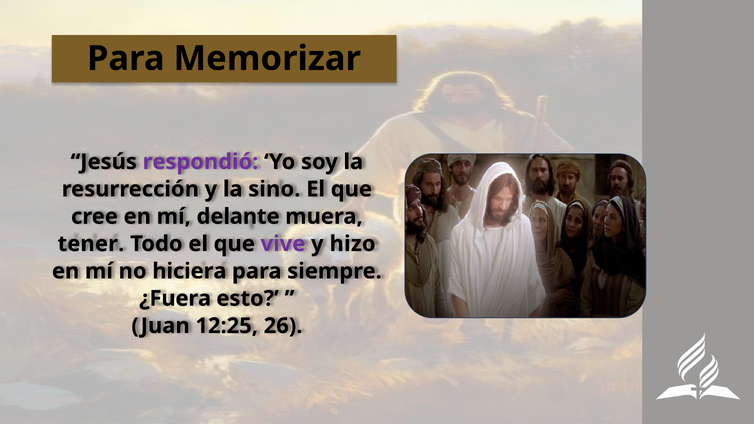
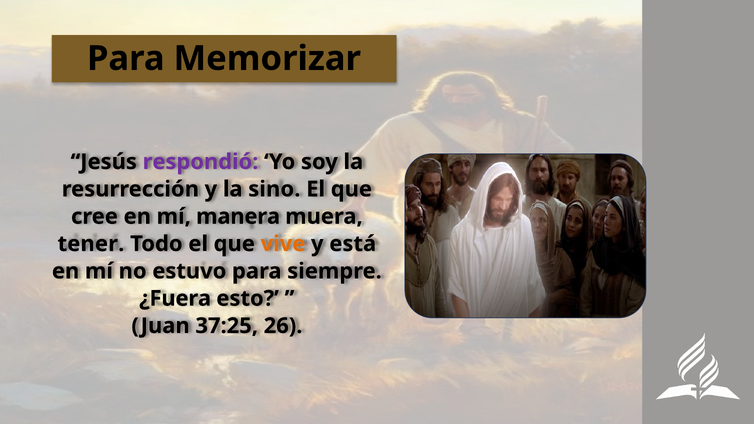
delante: delante -> manera (238, 217)
vive colour: purple -> orange (283, 244)
hizo: hizo -> está (353, 244)
hiciera: hiciera -> estuvo (189, 271)
12:25: 12:25 -> 37:25 (227, 326)
